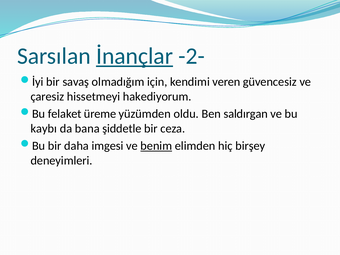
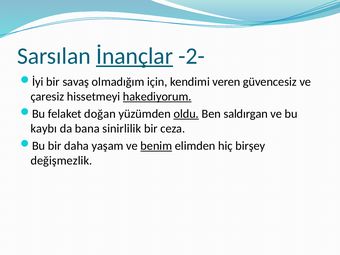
hakediyorum underline: none -> present (157, 97)
üreme: üreme -> doğan (100, 114)
oldu underline: none -> present (186, 114)
şiddetle: şiddetle -> sinirlilik (122, 129)
imgesi: imgesi -> yaşam (108, 146)
deneyimleri: deneyimleri -> değişmezlik (61, 161)
